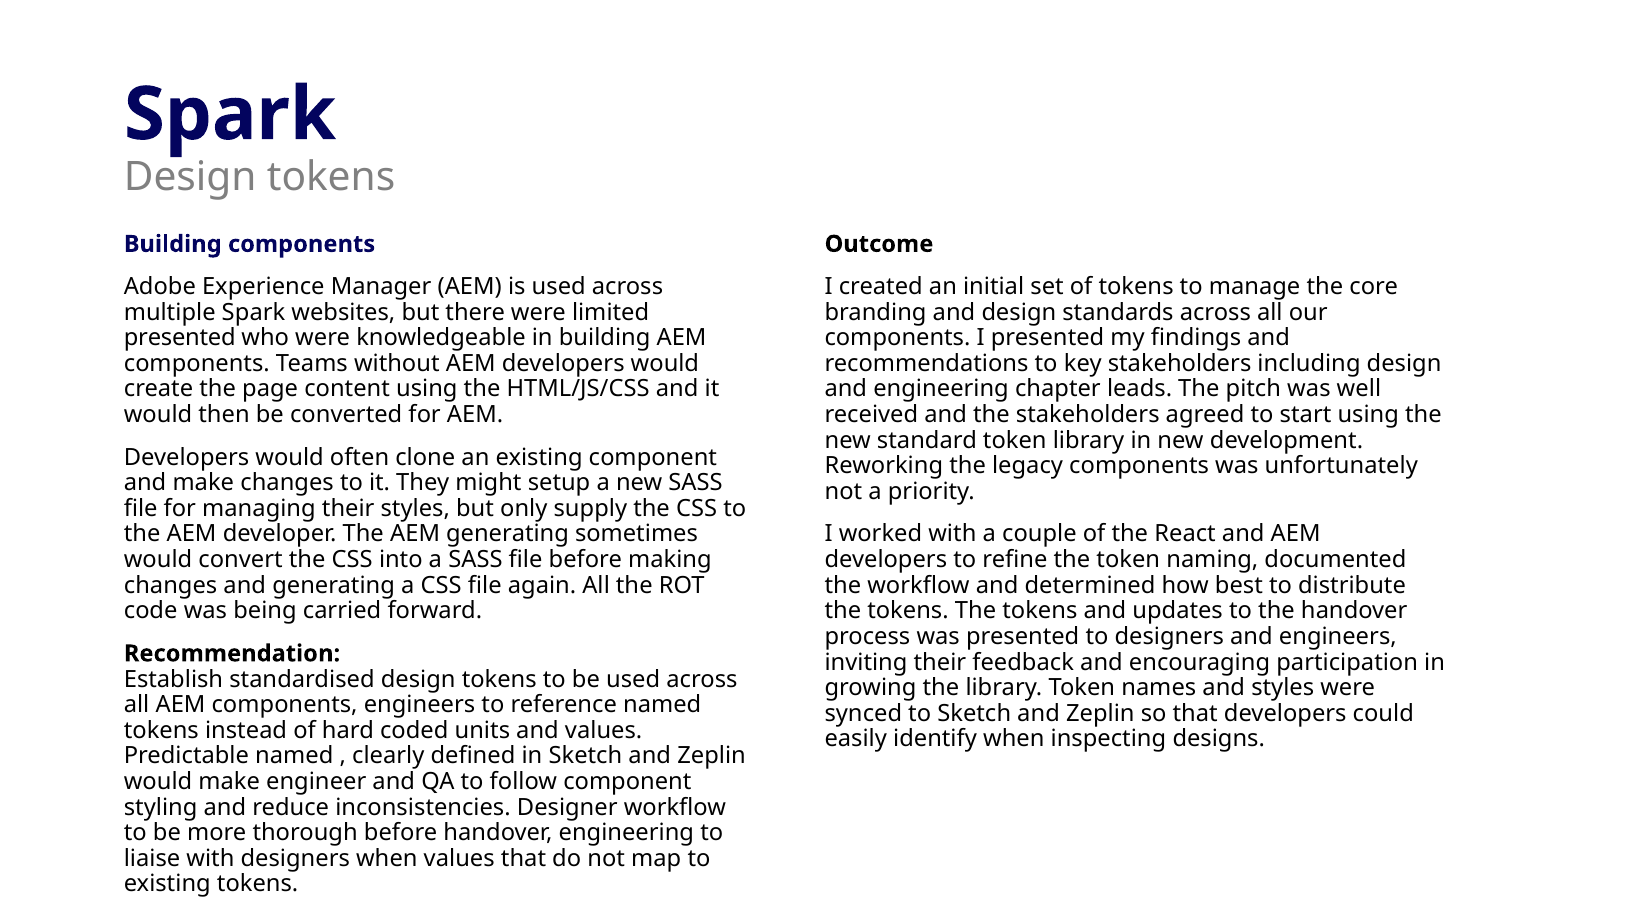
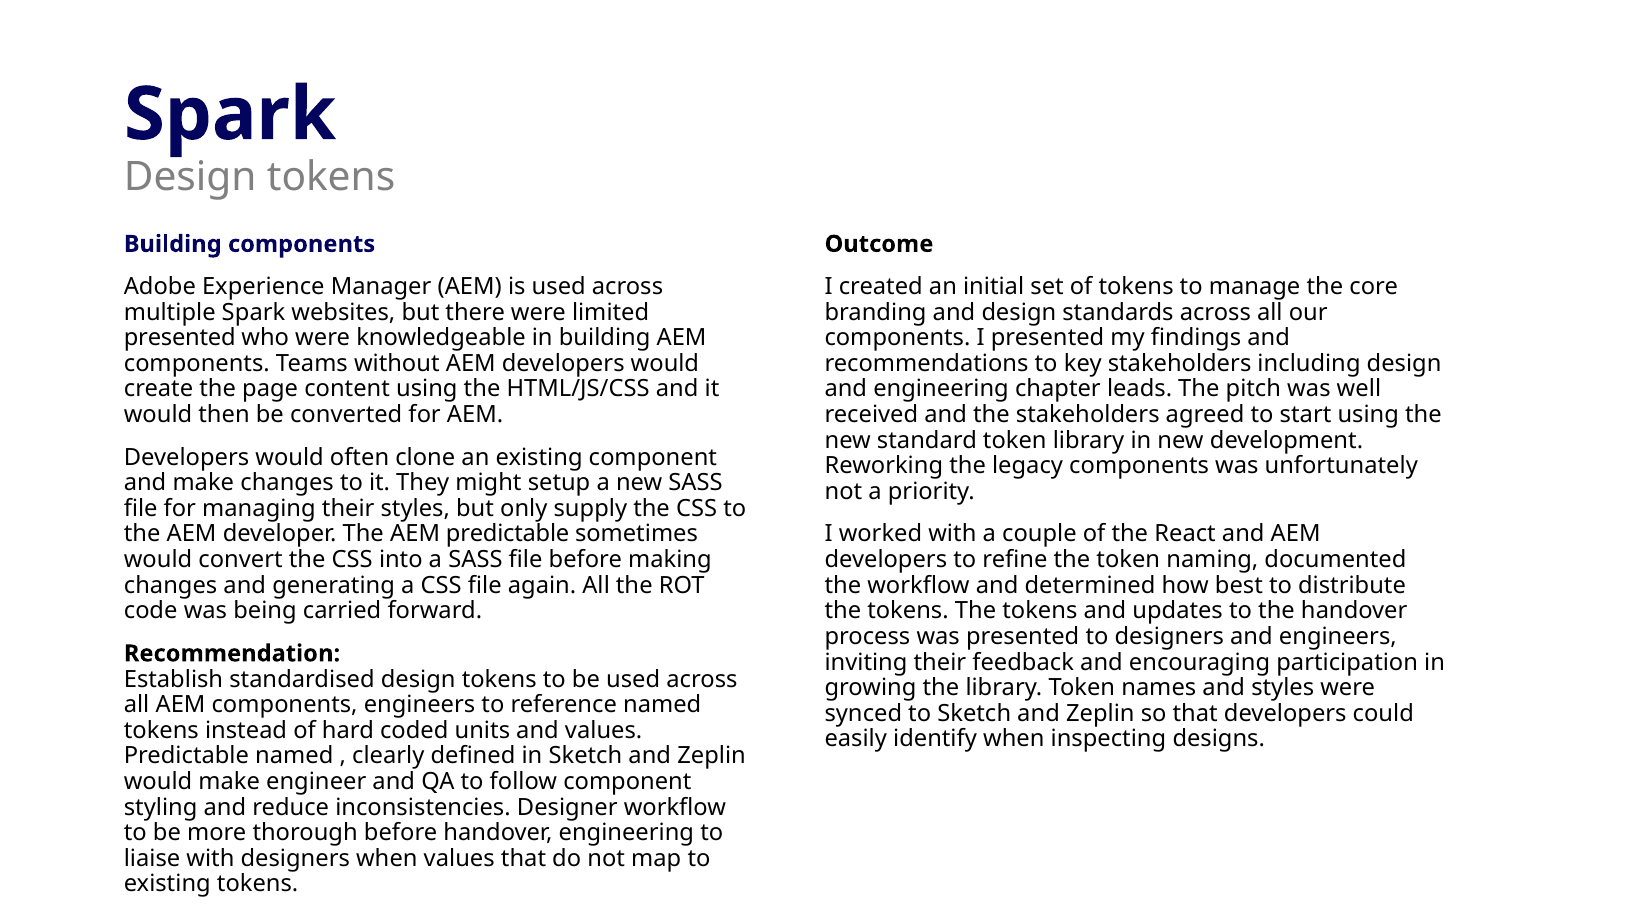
AEM generating: generating -> predictable (508, 534)
